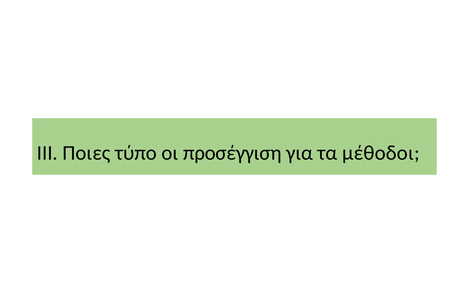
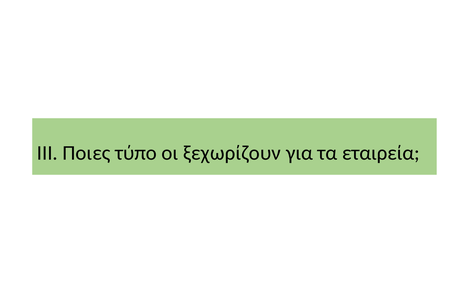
προσέγγιση: προσέγγιση -> ξεχωρίζουν (232, 153)
μέθοδοι: μέθοδοι -> εταιρεία (381, 153)
